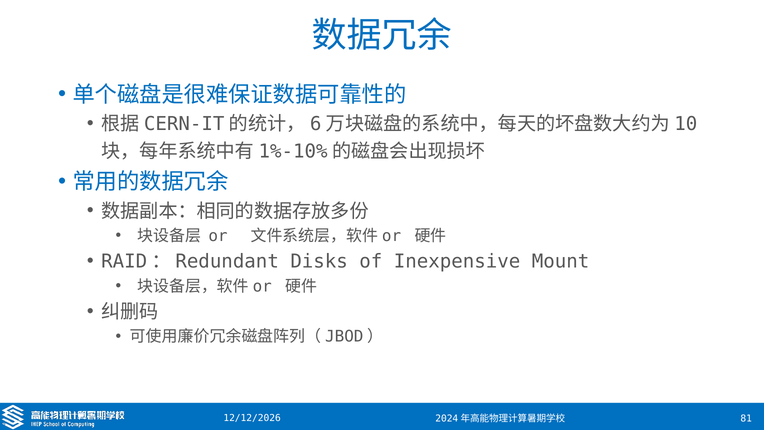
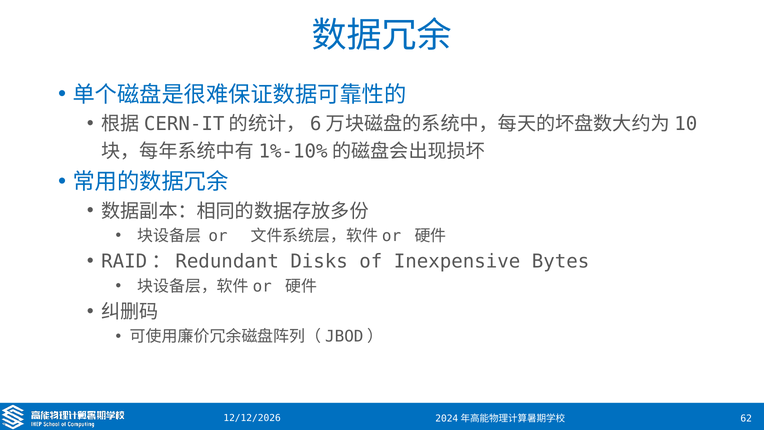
Mount: Mount -> Bytes (561, 261)
81: 81 -> 62 (746, 418)
